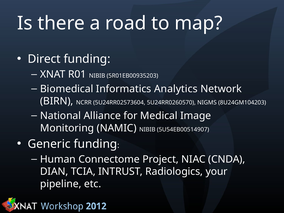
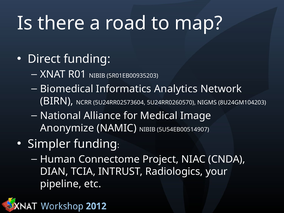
Monitoring: Monitoring -> Anonymize (67, 128)
Generic: Generic -> Simpler (49, 144)
